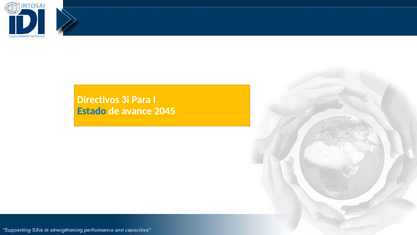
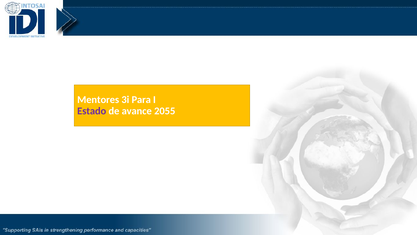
Directivos: Directivos -> Mentores (98, 100)
Estado colour: blue -> purple (92, 111)
2045: 2045 -> 2055 (165, 111)
